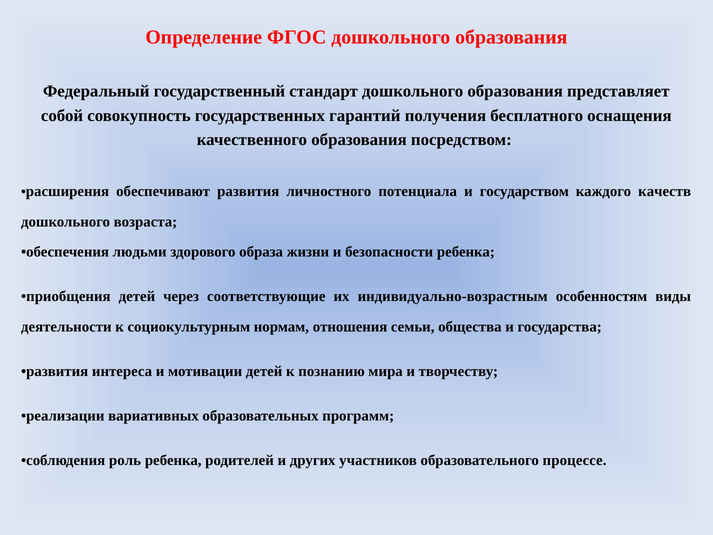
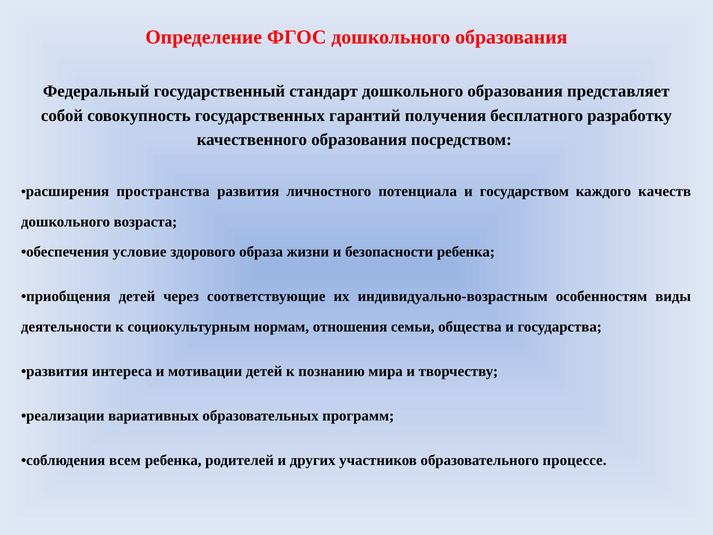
оснащения: оснащения -> разработку (630, 116)
обеспечивают: обеспечивают -> пространства (163, 191)
людьми: людьми -> условие (140, 252)
роль: роль -> всем (125, 460)
